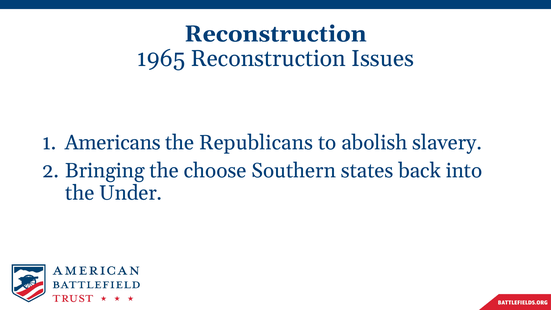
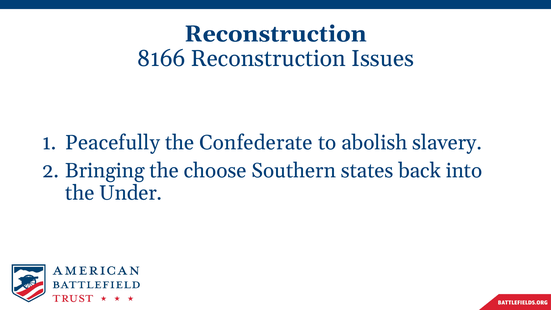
1965: 1965 -> 8166 (161, 59)
Americans: Americans -> Peacefully (113, 143)
Republicans: Republicans -> Confederate (256, 143)
